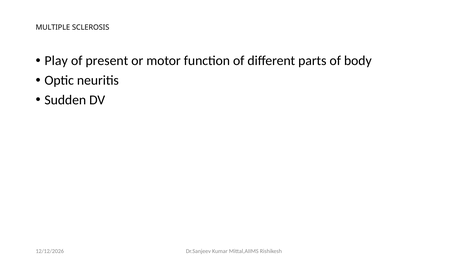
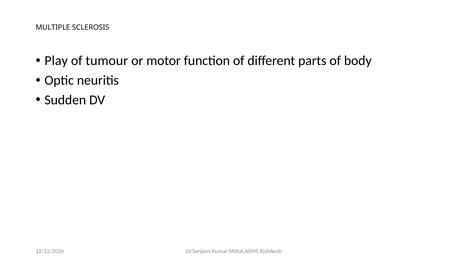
present: present -> tumour (107, 61)
